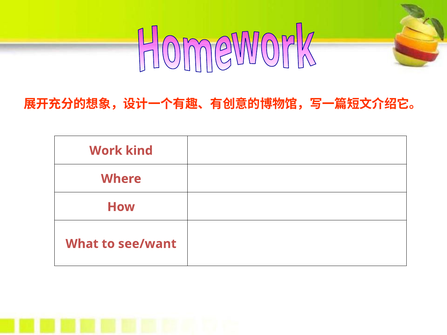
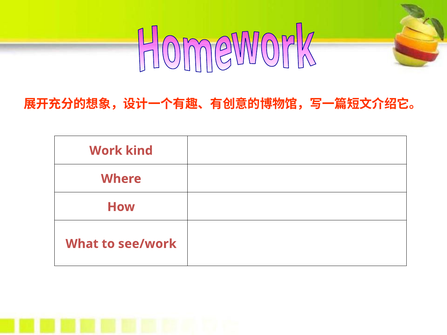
see/want: see/want -> see/work (147, 244)
